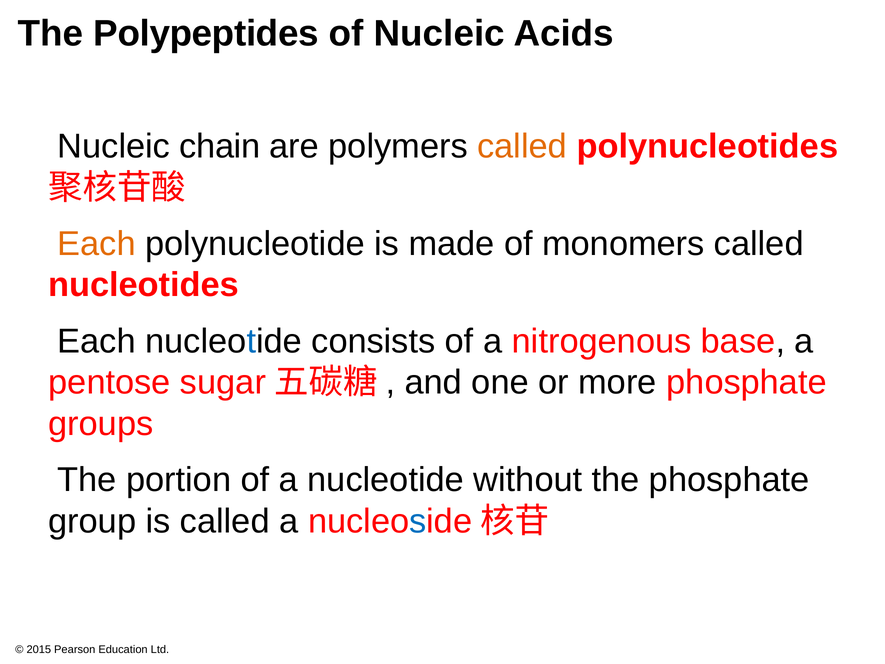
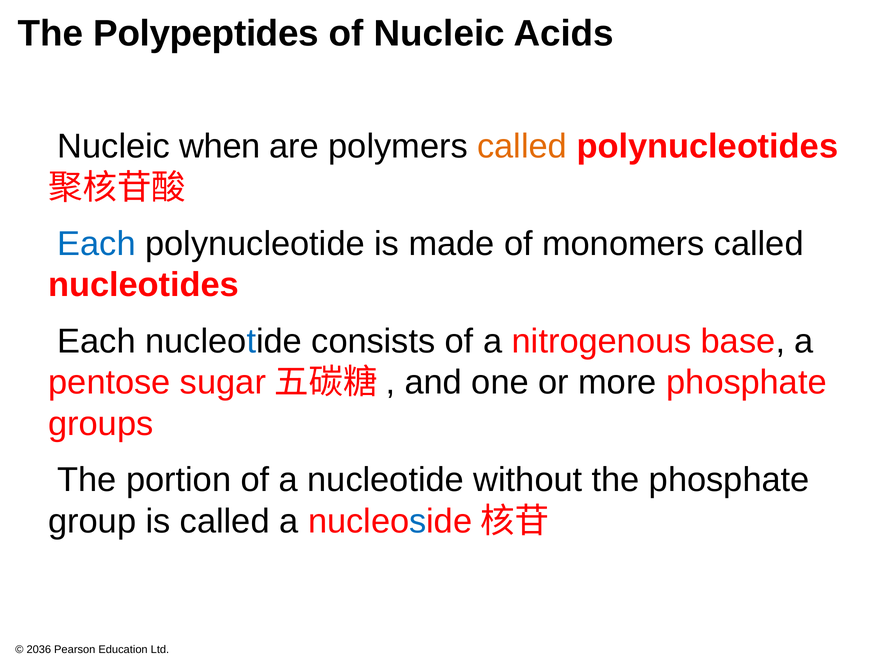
chain: chain -> when (220, 146)
Each colour: orange -> blue (97, 244)
2015: 2015 -> 2036 (39, 649)
